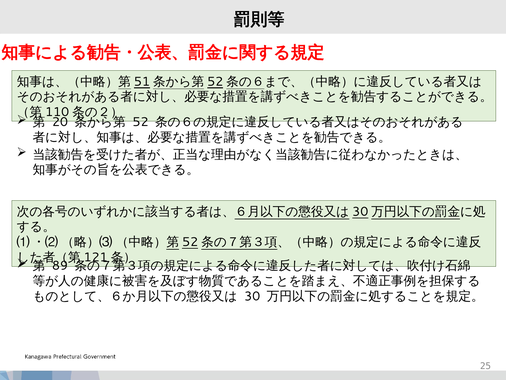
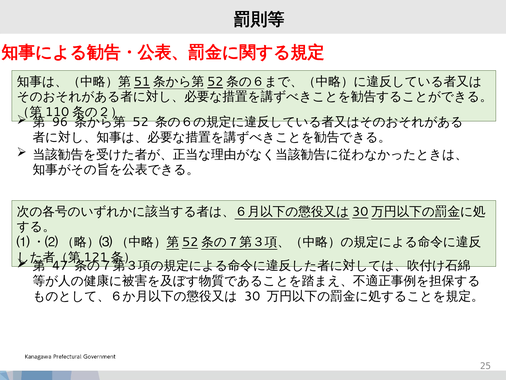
20: 20 -> 96 (60, 122)
89: 89 -> 47 (60, 265)
